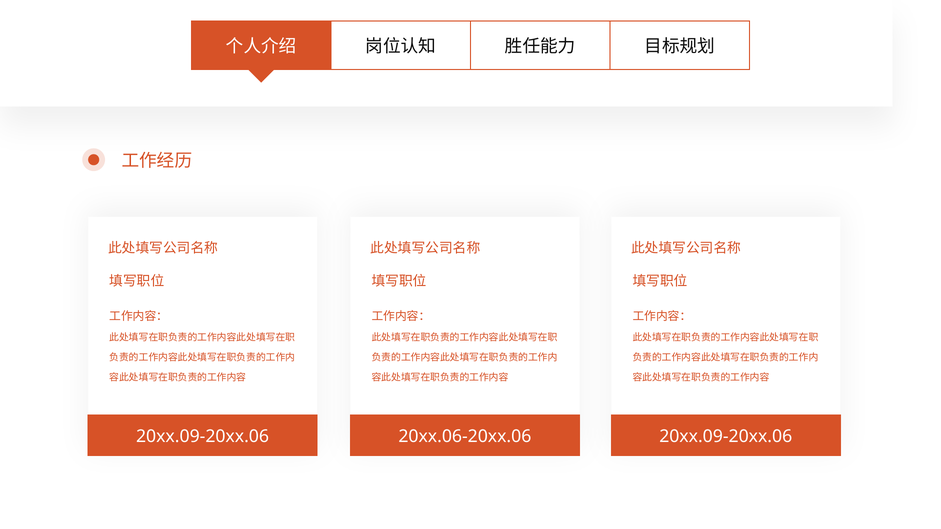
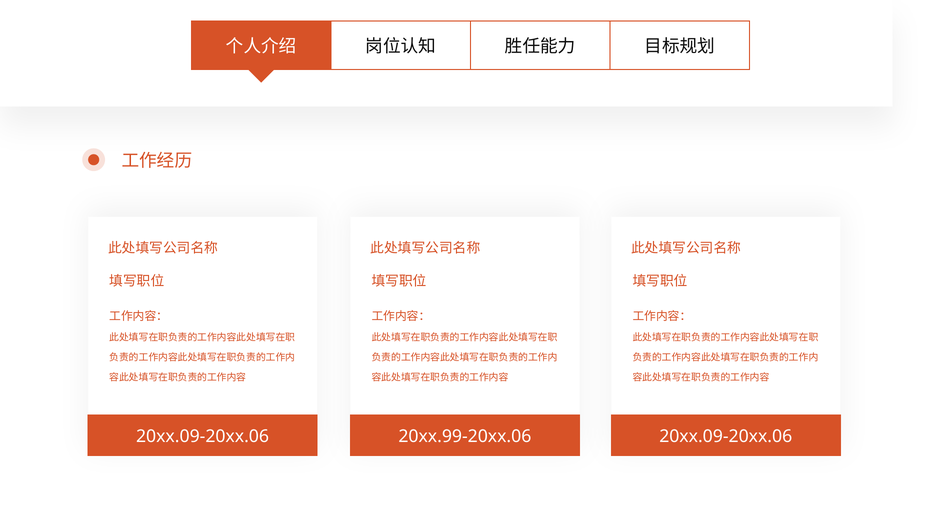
20xx.06-20xx.06: 20xx.06-20xx.06 -> 20xx.99-20xx.06 (465, 437)
